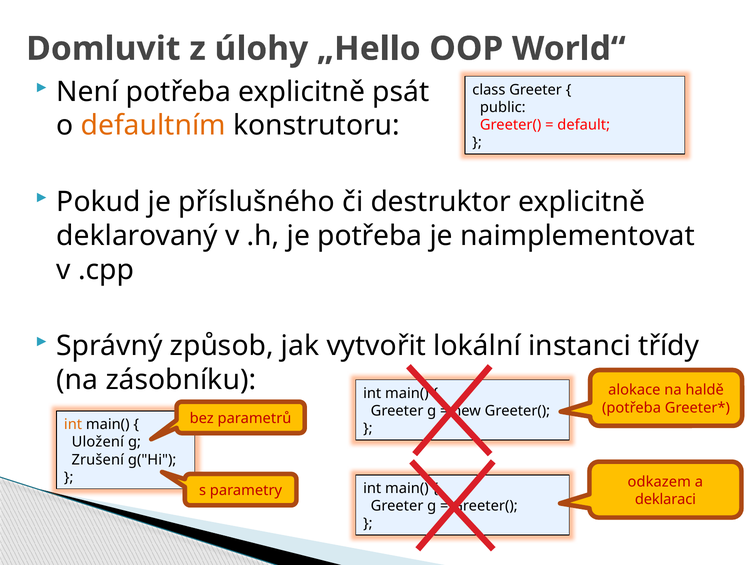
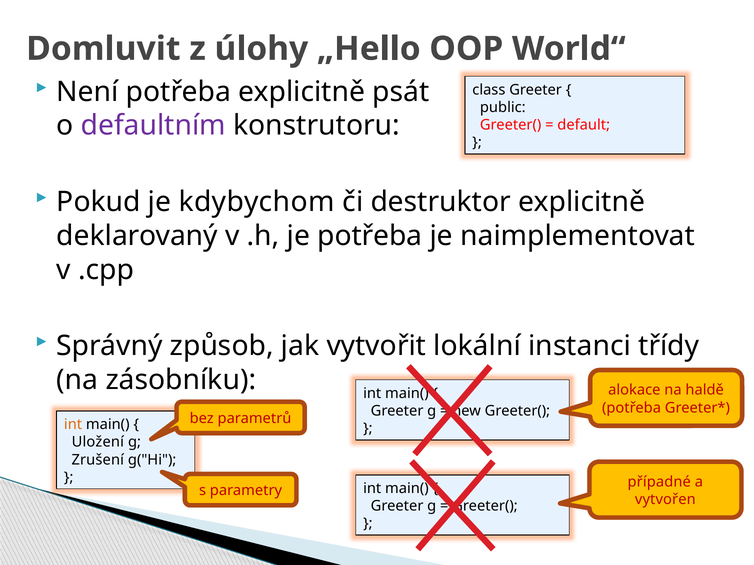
defaultním colour: orange -> purple (153, 126)
příslušného: příslušného -> kdybychom (257, 202)
odkazem: odkazem -> případné (659, 482)
deklaraci: deklaraci -> vytvořen (665, 500)
